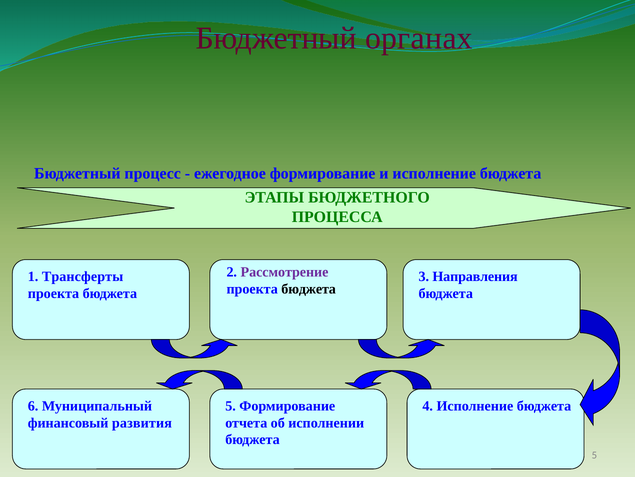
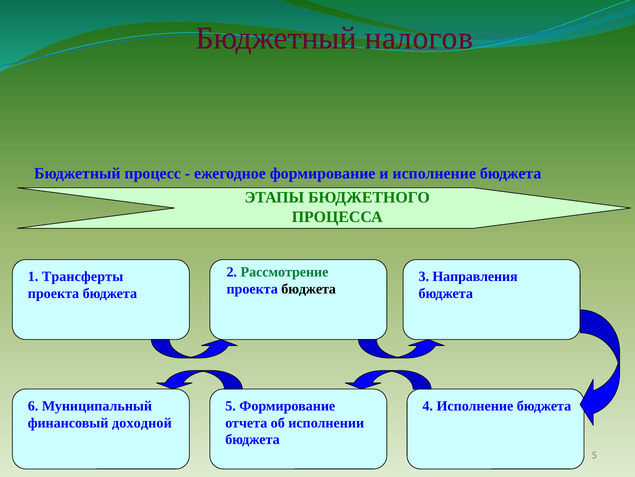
органах: органах -> налогов (419, 38)
Рассмотрение colour: purple -> green (285, 272)
развития: развития -> доходной (142, 422)
